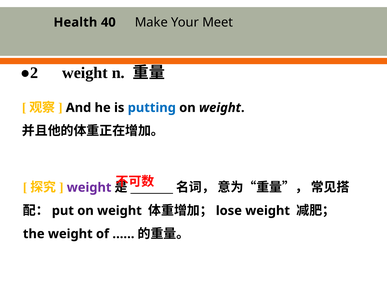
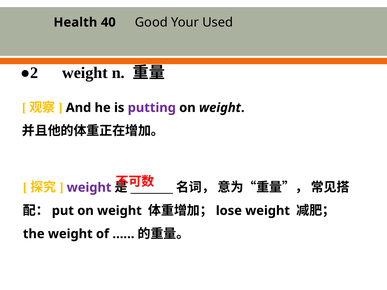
Make: Make -> Good (151, 22)
Meet: Meet -> Used (218, 22)
putting colour: blue -> purple (152, 108)
